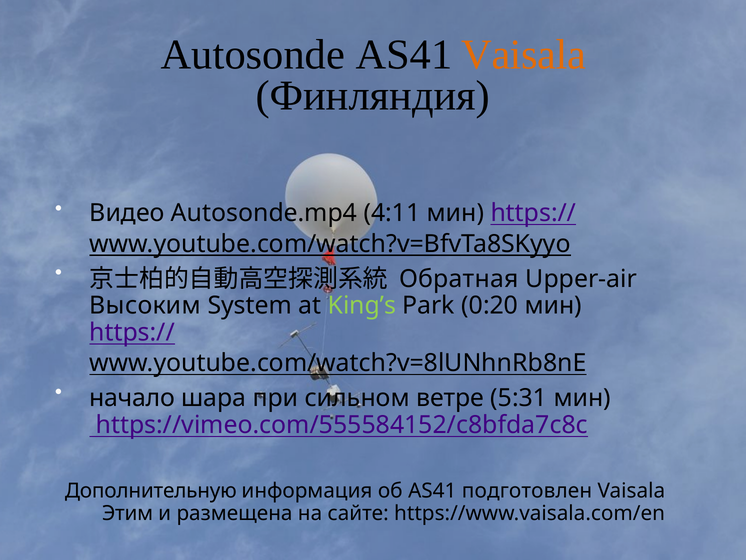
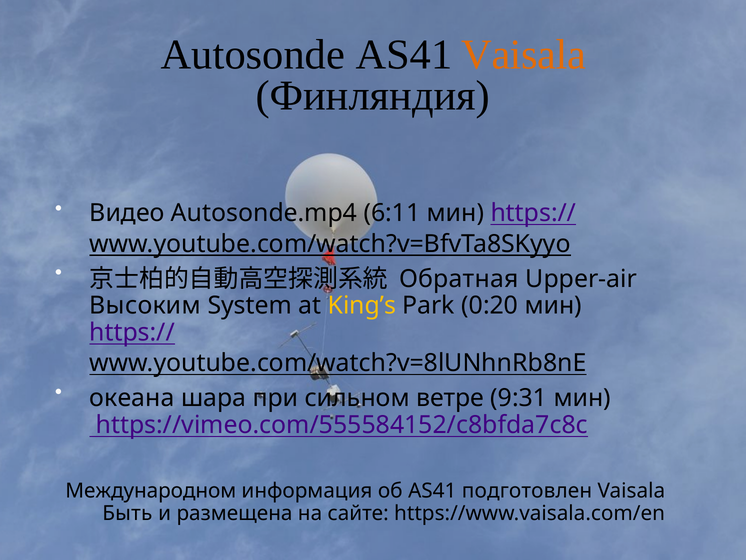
4:11: 4:11 -> 6:11 (392, 213)
King’s colour: light green -> yellow (362, 305)
начало: начало -> океана (132, 398)
5:31: 5:31 -> 9:31 (519, 398)
Дополнительную: Дополнительную -> Международном (151, 490)
Этим: Этим -> Быть (127, 513)
